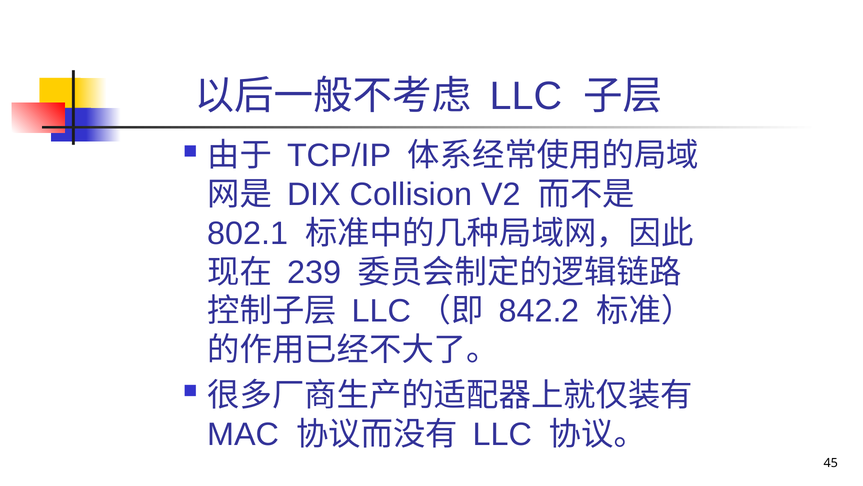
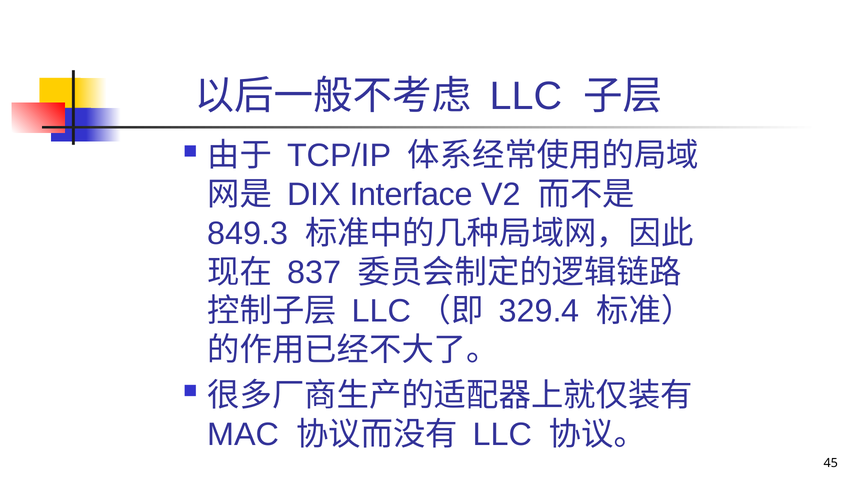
Collision: Collision -> Interface (411, 194)
802.1: 802.1 -> 849.3 (248, 233)
239: 239 -> 837 (314, 272)
842.2: 842.2 -> 329.4 (539, 311)
